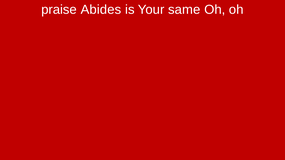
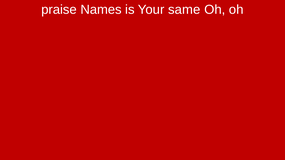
Abides: Abides -> Names (101, 10)
